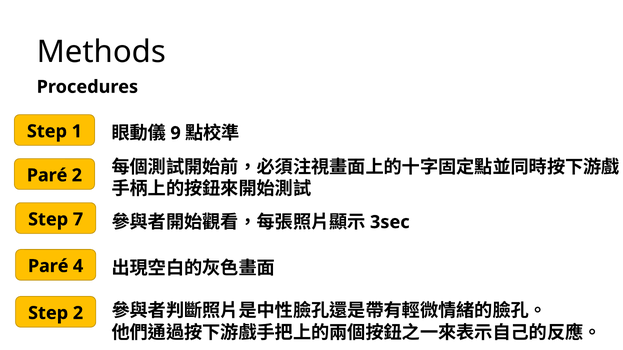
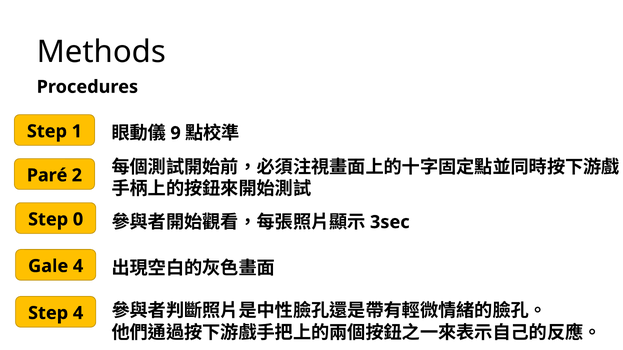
7: 7 -> 0 (78, 220)
Paré: Paré -> Gale (48, 266)
Step 2: 2 -> 4 (78, 313)
